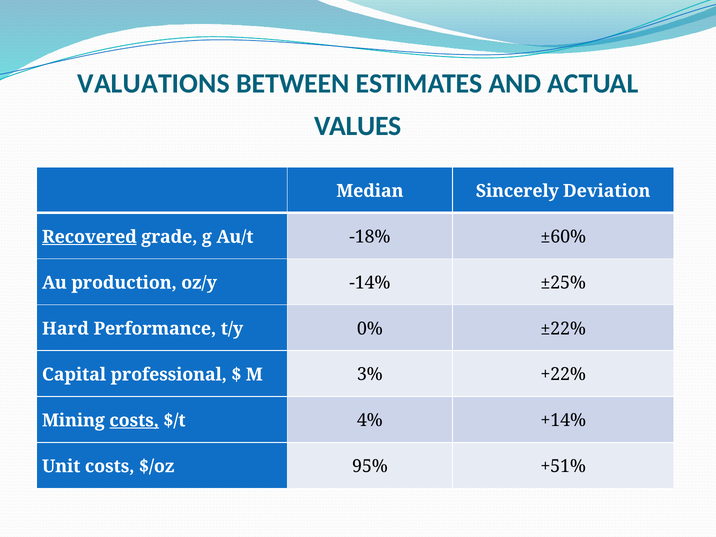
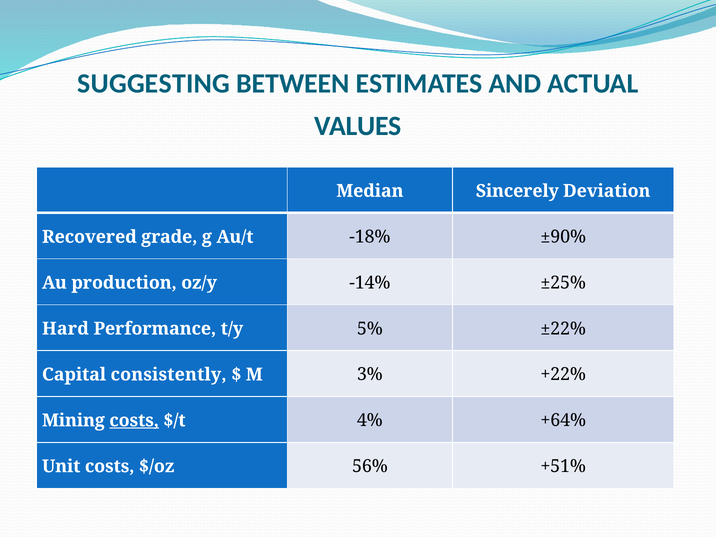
VALUATIONS: VALUATIONS -> SUGGESTING (154, 84)
Recovered underline: present -> none (89, 237)
±60%: ±60% -> ±90% (563, 237)
0%: 0% -> 5% (370, 329)
professional: professional -> consistently (169, 375)
+14%: +14% -> +64% (563, 420)
95%: 95% -> 56% (370, 466)
